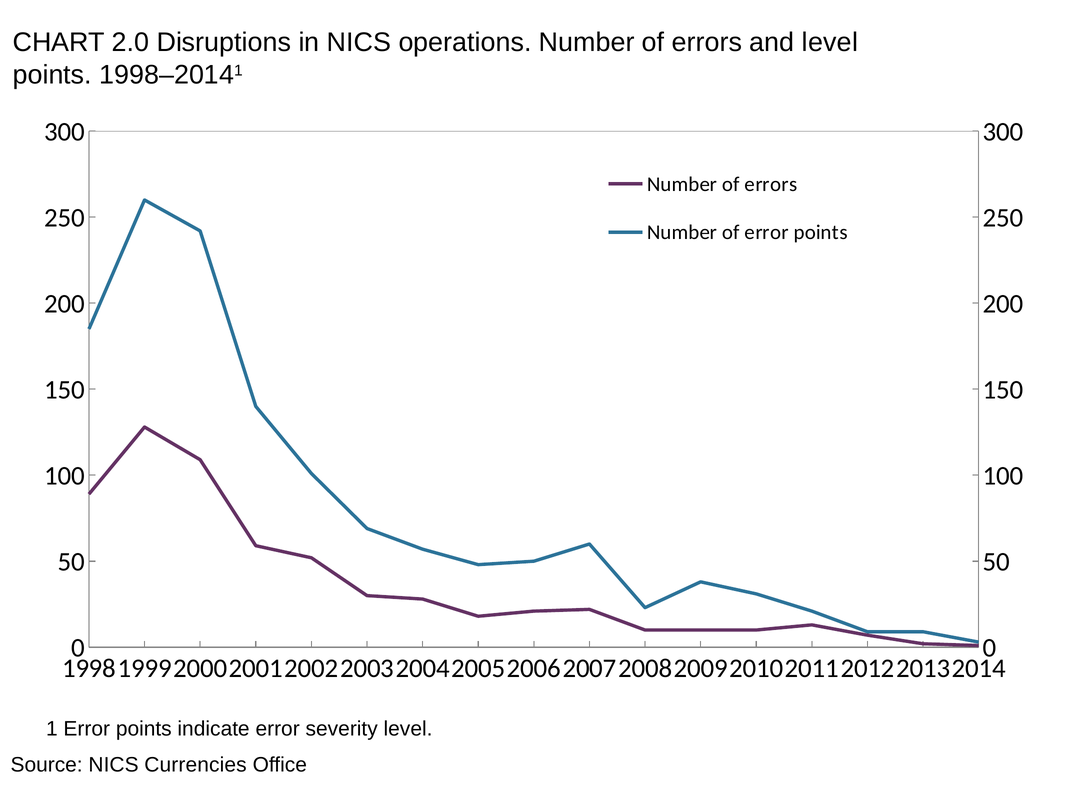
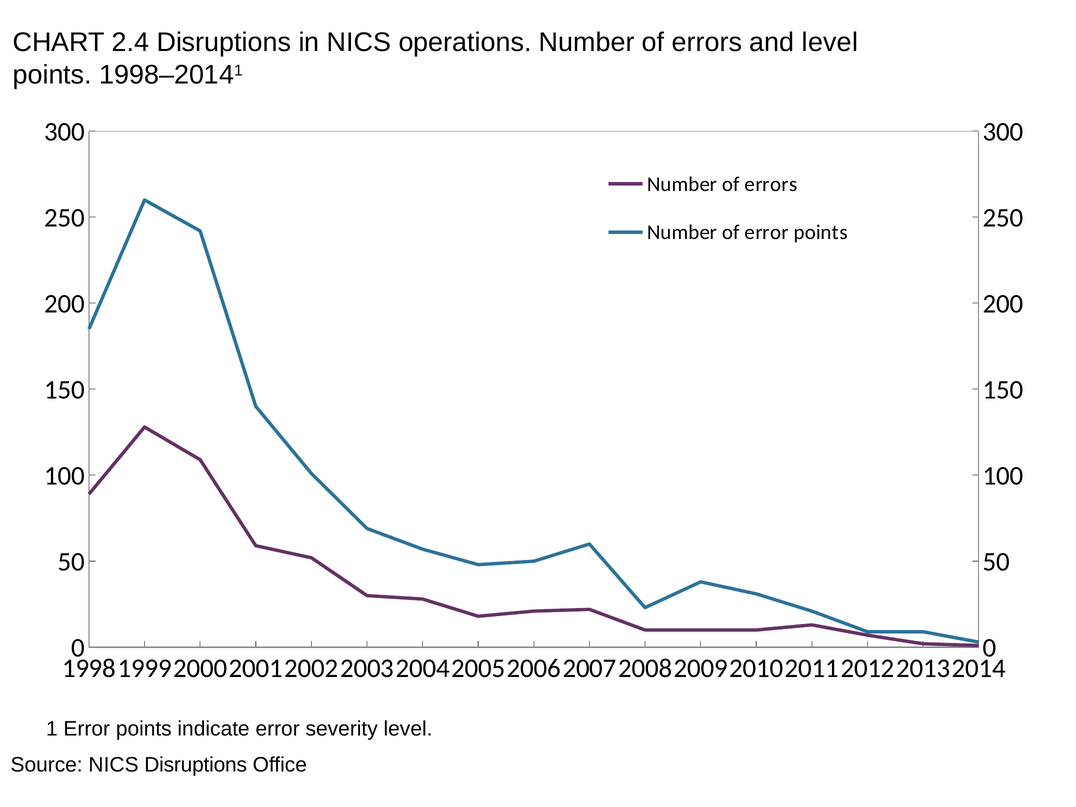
2.0: 2.0 -> 2.4 (130, 43)
NICS Currencies: Currencies -> Disruptions (196, 765)
